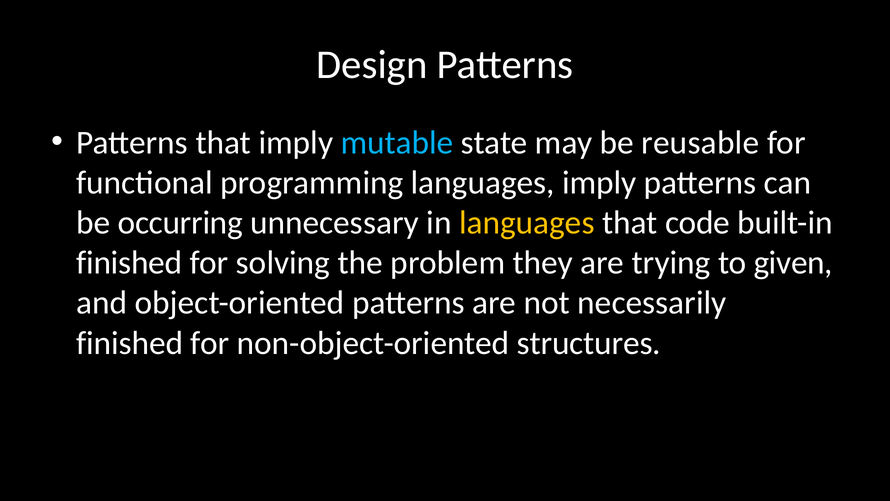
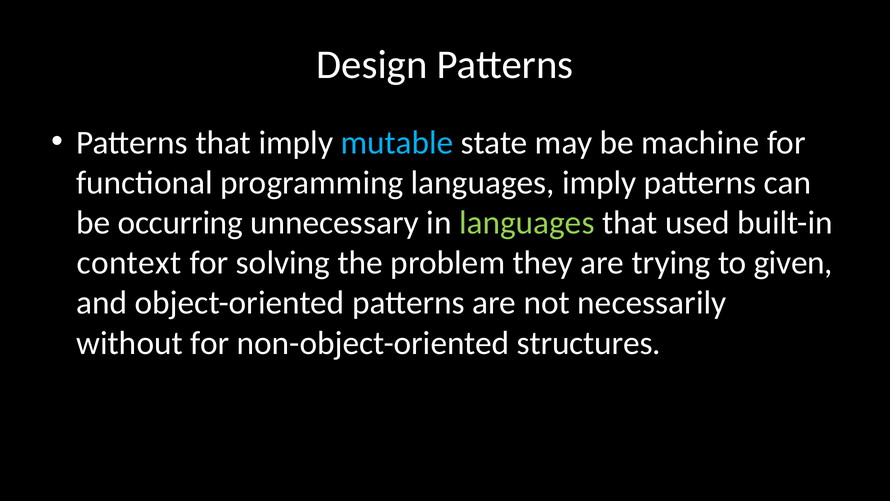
reusable: reusable -> machine (700, 143)
languages colour: yellow -> light green (527, 223)
code: code -> used (697, 223)
finished: finished -> context (129, 263)
finished: finished -> without (130, 343)
